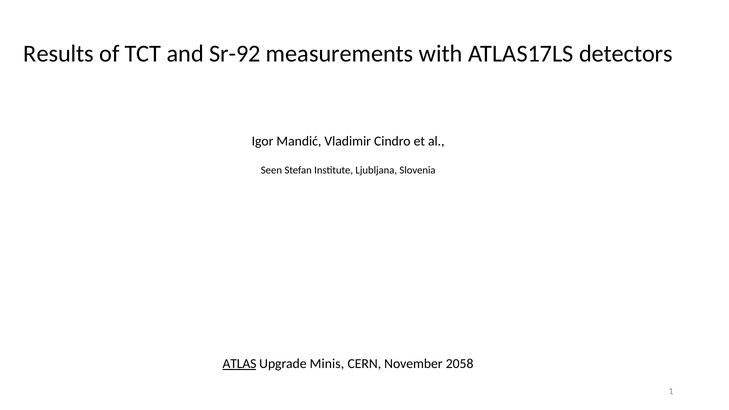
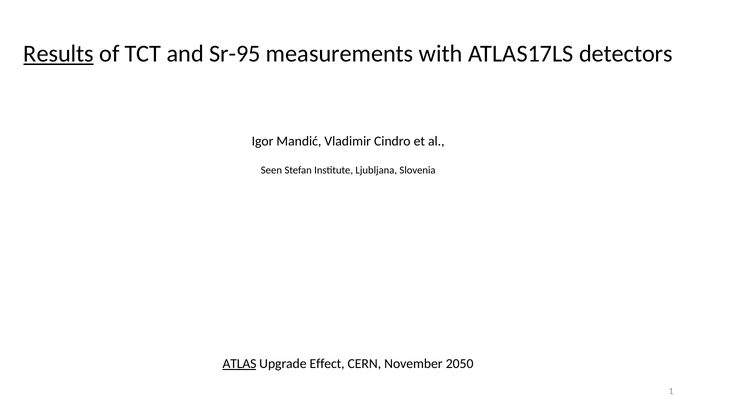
Results underline: none -> present (59, 54)
Sr-92: Sr-92 -> Sr-95 (235, 54)
Minis: Minis -> Effect (327, 364)
2058: 2058 -> 2050 (460, 364)
